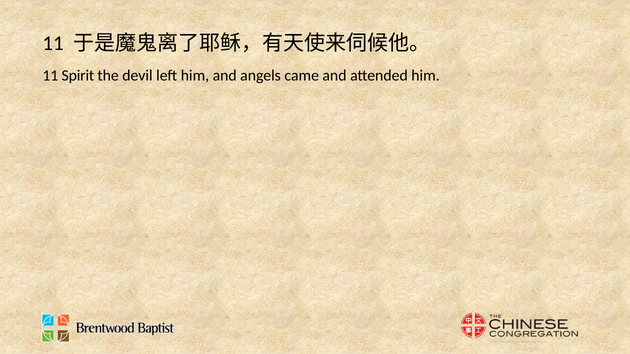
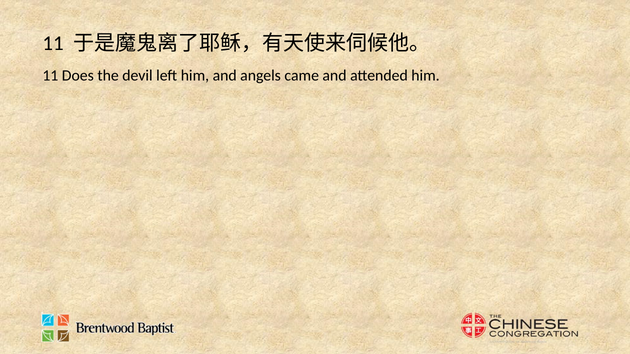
Spirit: Spirit -> Does (78, 76)
